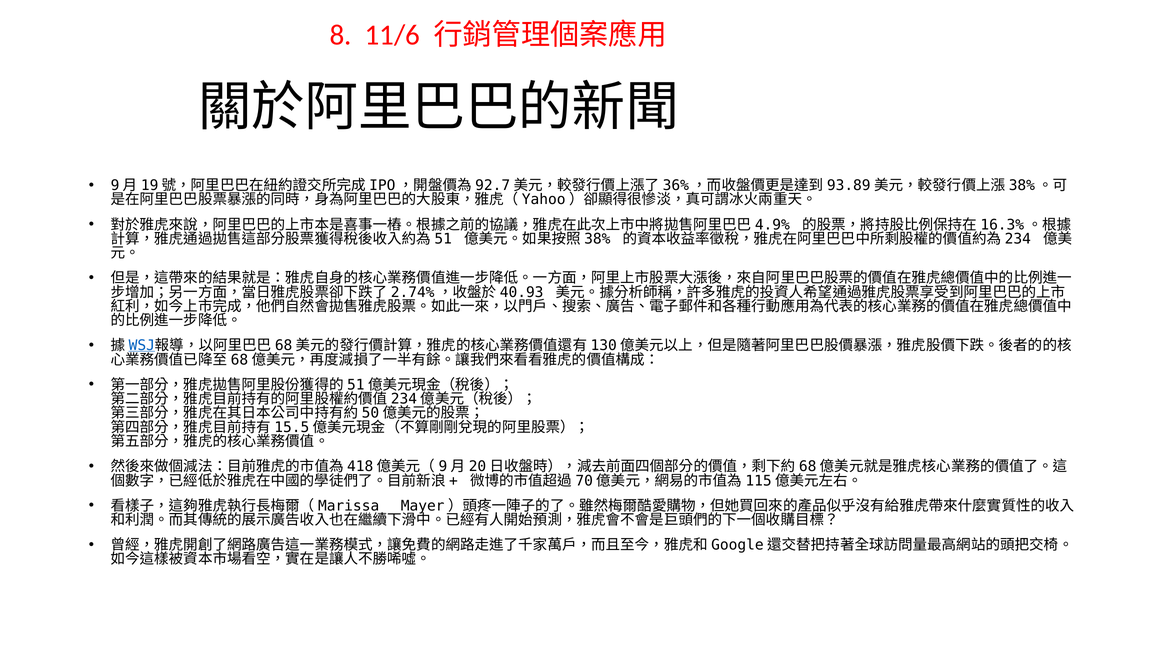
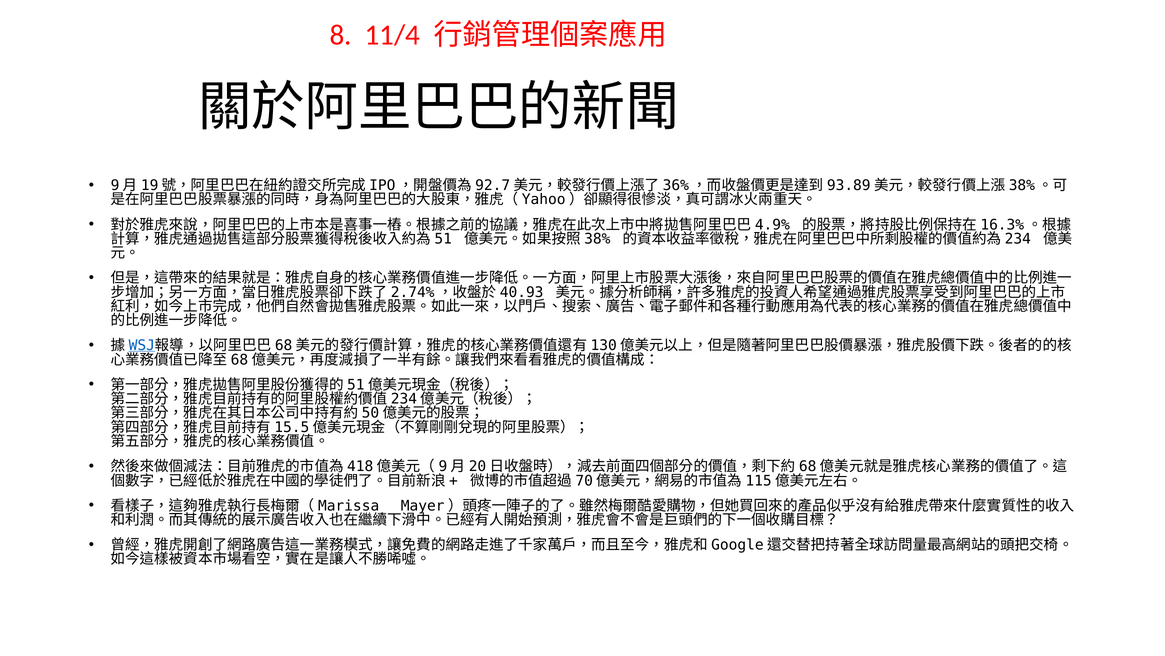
11/6: 11/6 -> 11/4 (392, 35)
